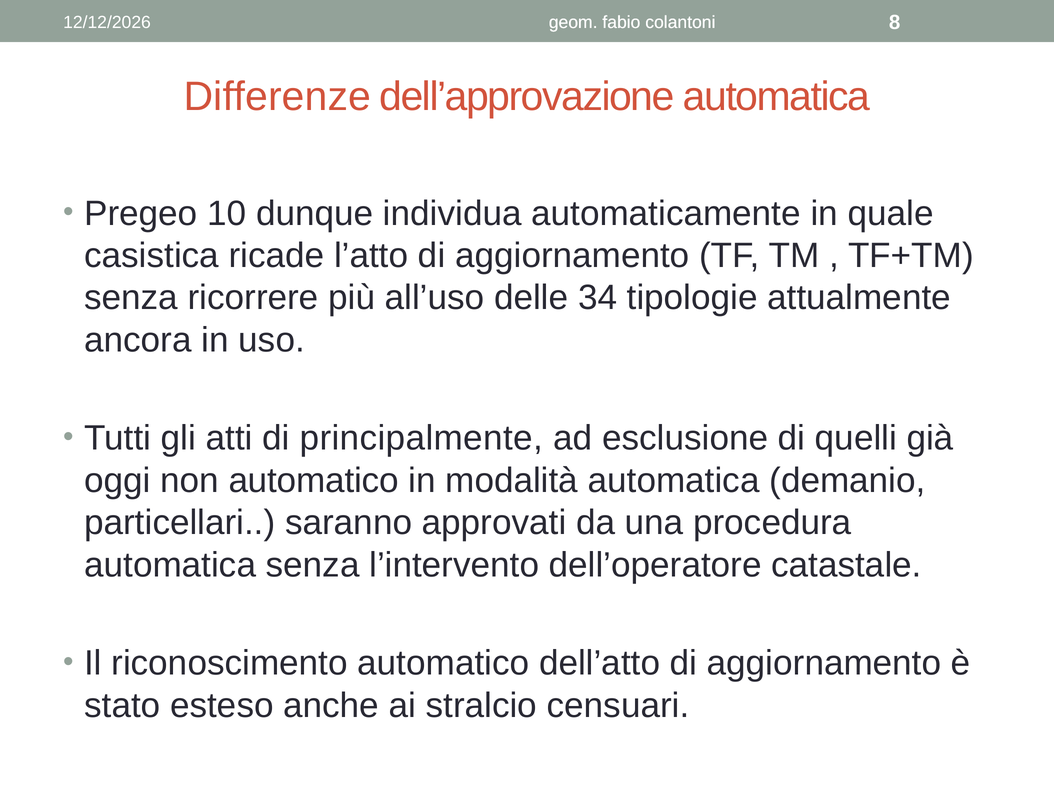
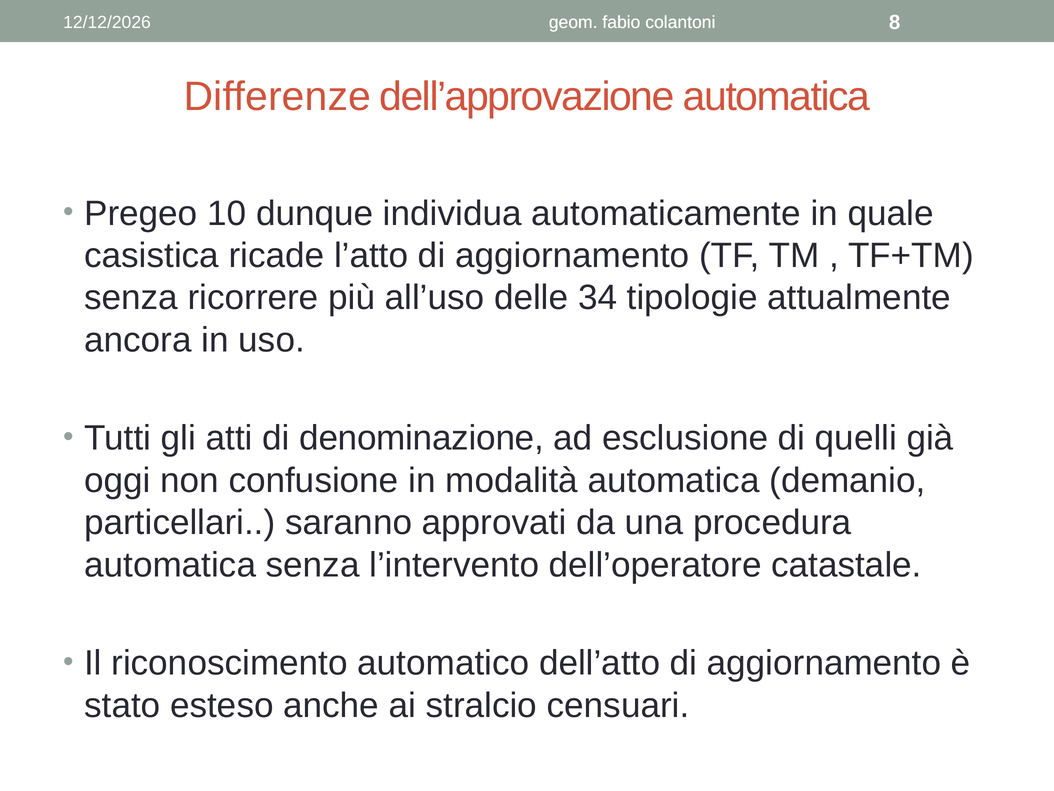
principalmente: principalmente -> denominazione (422, 438)
non automatico: automatico -> confusione (314, 480)
